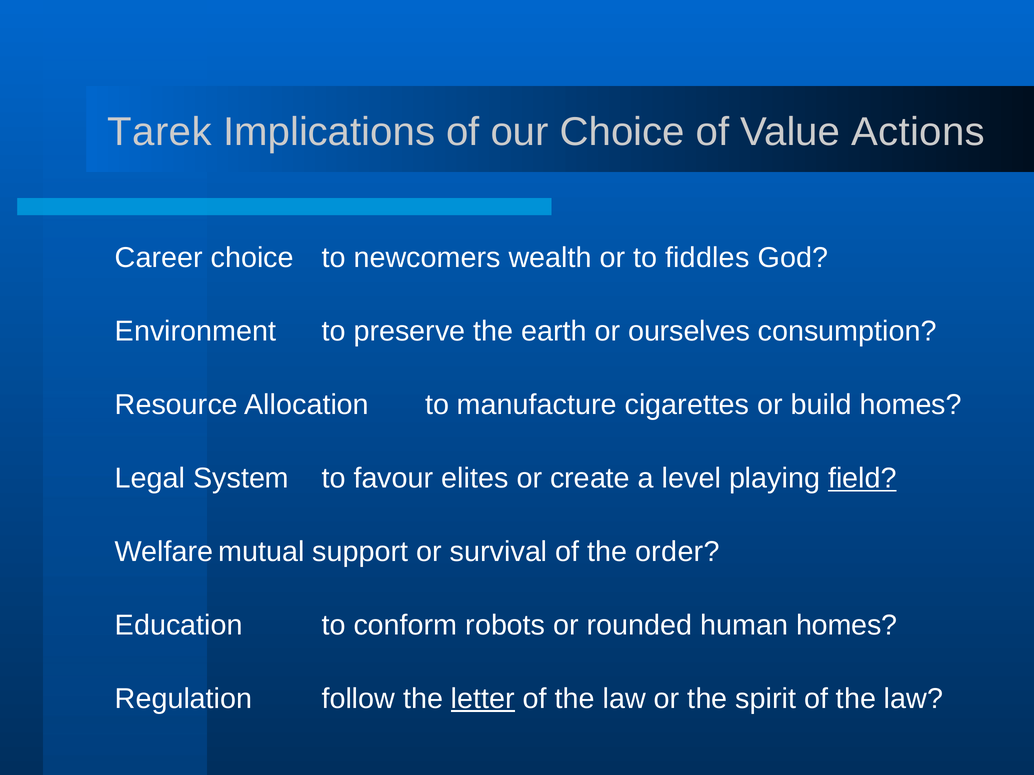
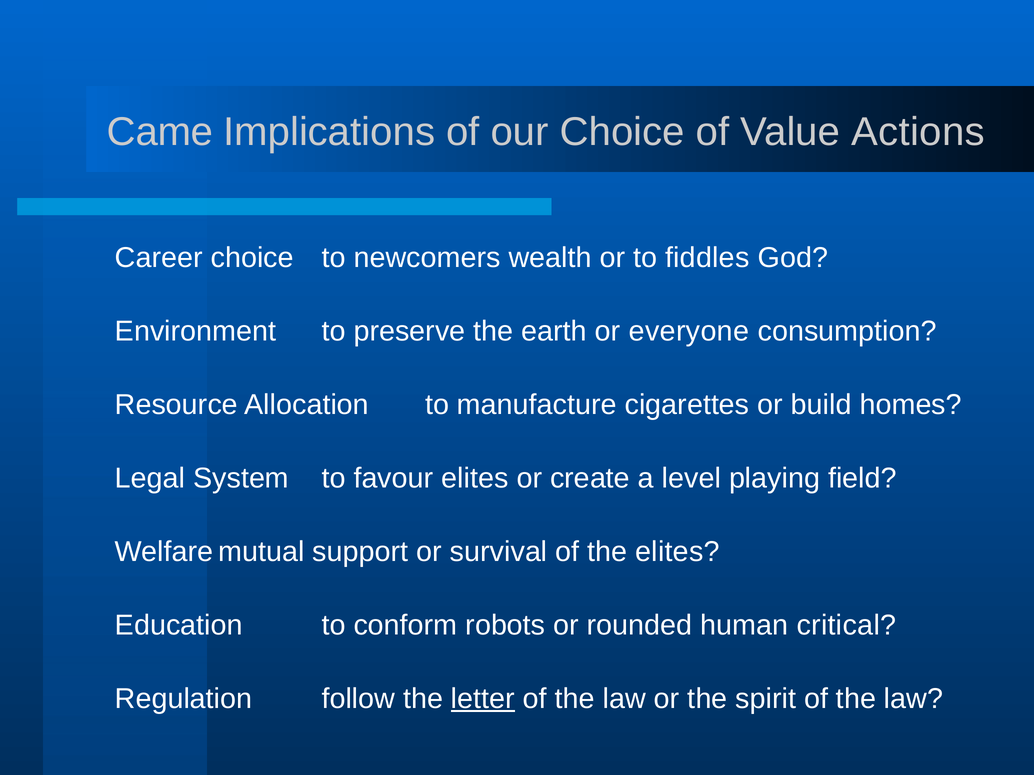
Tarek: Tarek -> Came (160, 132)
ourselves: ourselves -> everyone (689, 332)
field underline: present -> none (862, 479)
the order: order -> elites (677, 552)
human homes: homes -> critical (846, 626)
